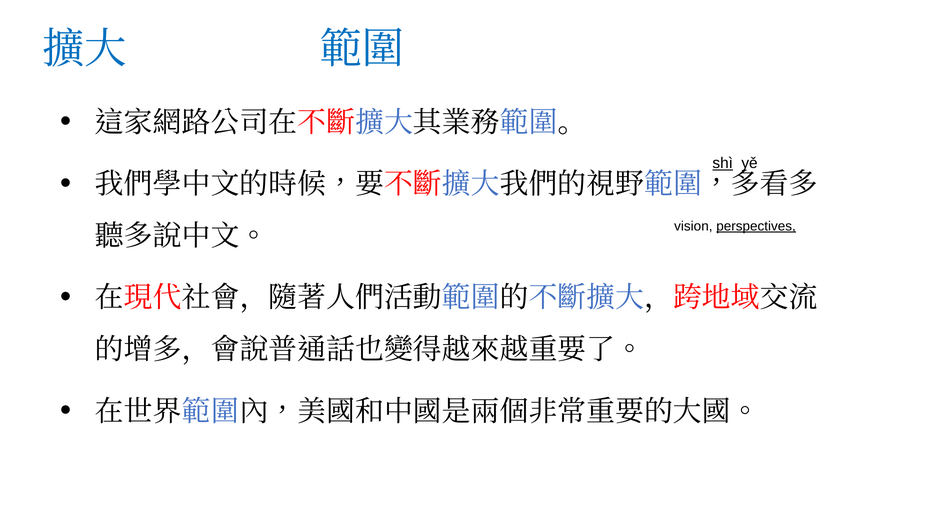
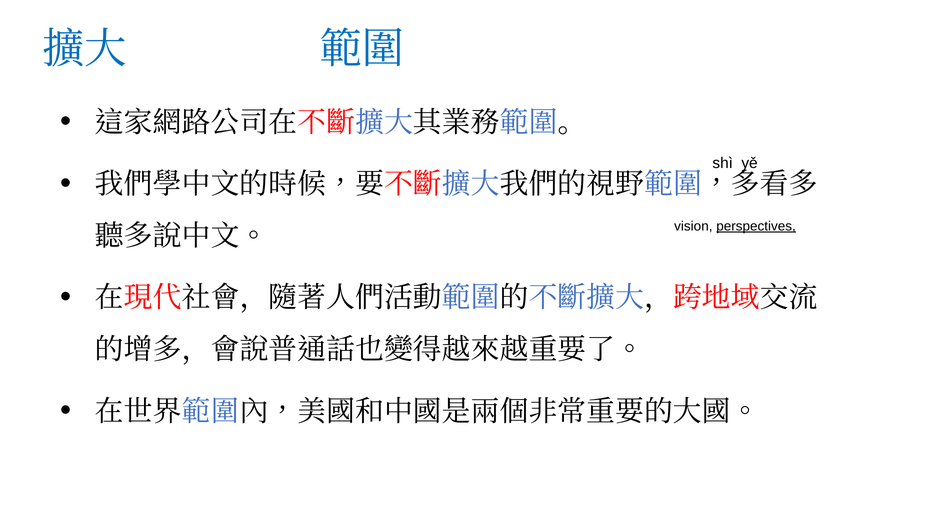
shì underline: present -> none (723, 163)
